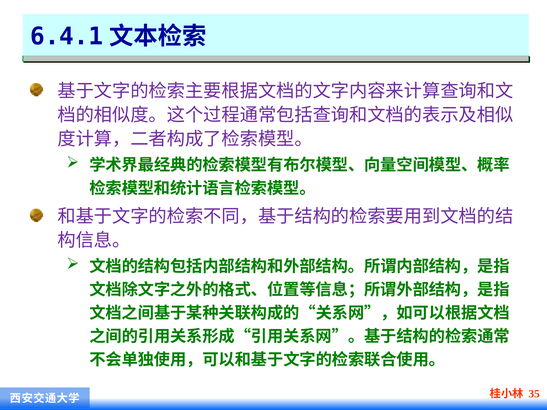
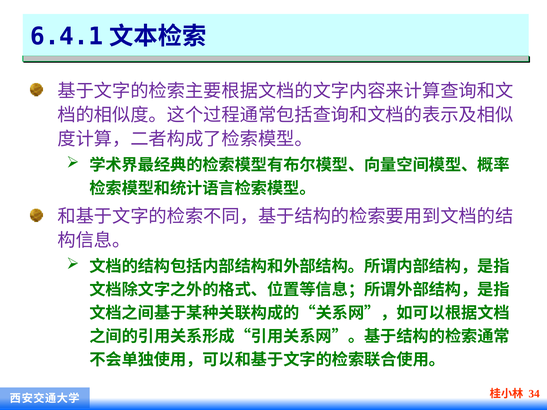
35: 35 -> 34 (534, 394)
